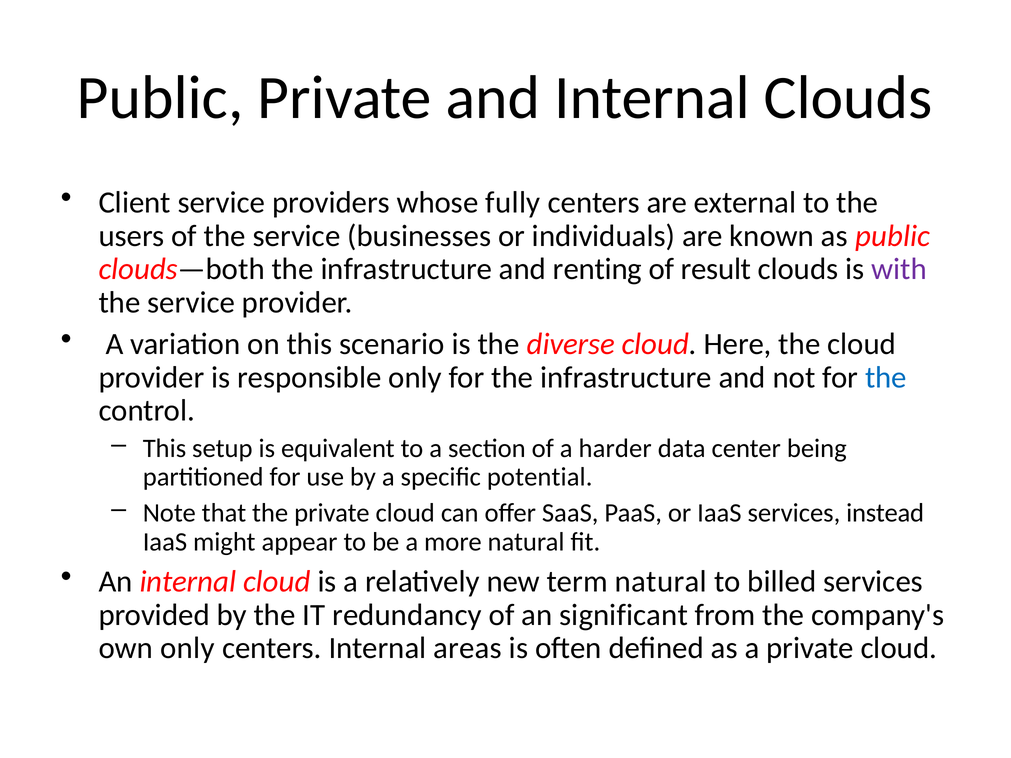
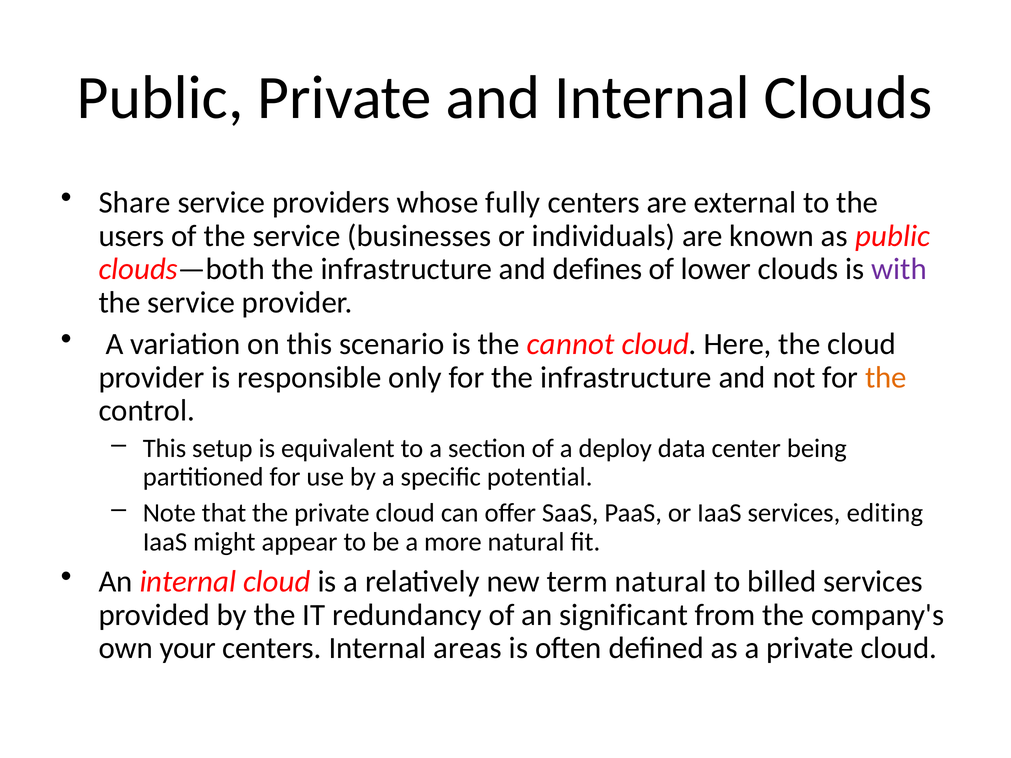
Client: Client -> Share (135, 203)
renting: renting -> defines (598, 269)
result: result -> lower (716, 269)
diverse: diverse -> cannot (571, 344)
the colour: blue -> orange (886, 378)
harder: harder -> deploy (615, 448)
instead: instead -> editing (885, 513)
own only: only -> your (188, 648)
